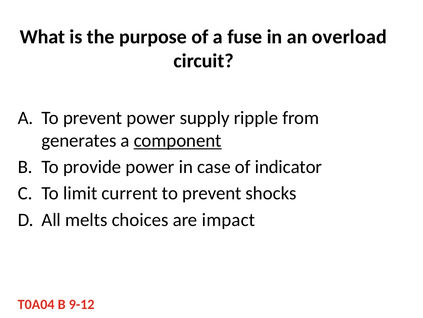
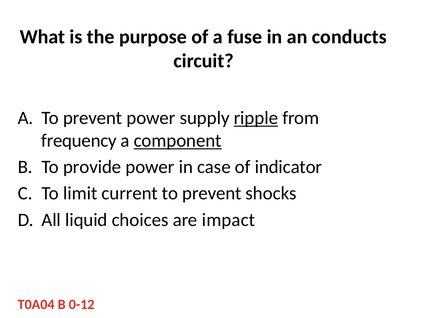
overload: overload -> conducts (349, 37)
ripple underline: none -> present (256, 118)
generates: generates -> frequency (79, 140)
melts: melts -> liquid (86, 219)
9-12: 9-12 -> 0-12 (82, 304)
